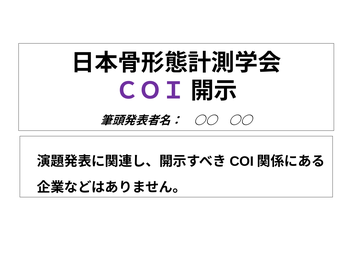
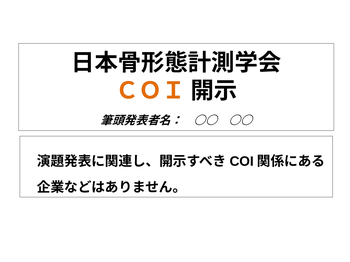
ＣＯＩ colour: purple -> orange (150, 91)
